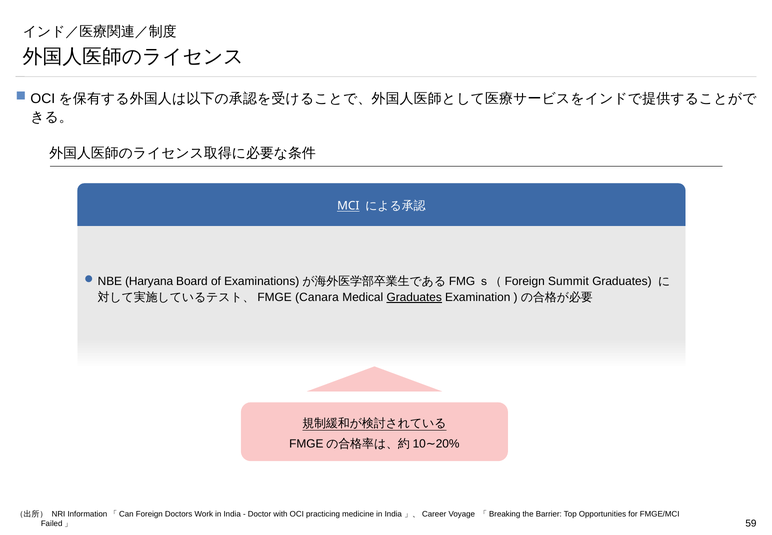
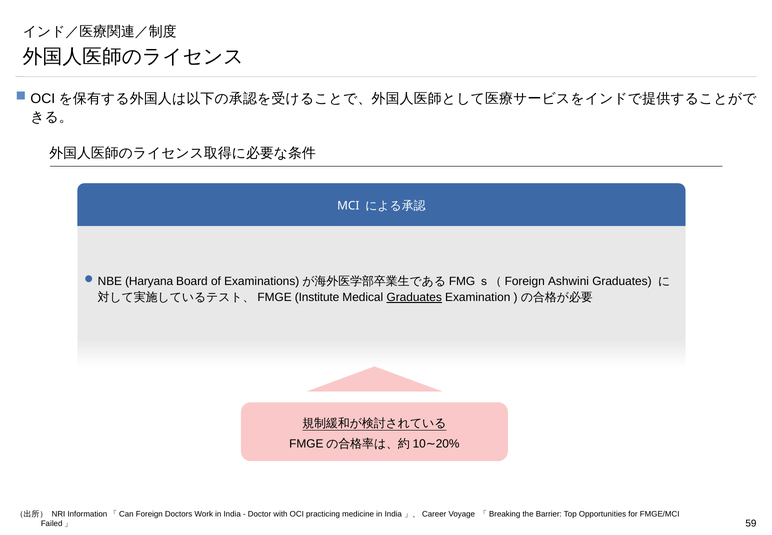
MCI underline: present -> none (348, 206)
Summit: Summit -> Ashwini (569, 281)
Canara: Canara -> Institute (317, 297)
